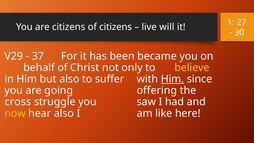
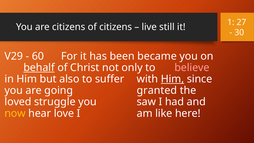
will: will -> still (167, 27)
37: 37 -> 60 (38, 56)
behalf underline: none -> present (39, 68)
believe colour: yellow -> pink (192, 68)
offering: offering -> granted (157, 90)
cross: cross -> loved (18, 102)
hear also: also -> love (64, 113)
